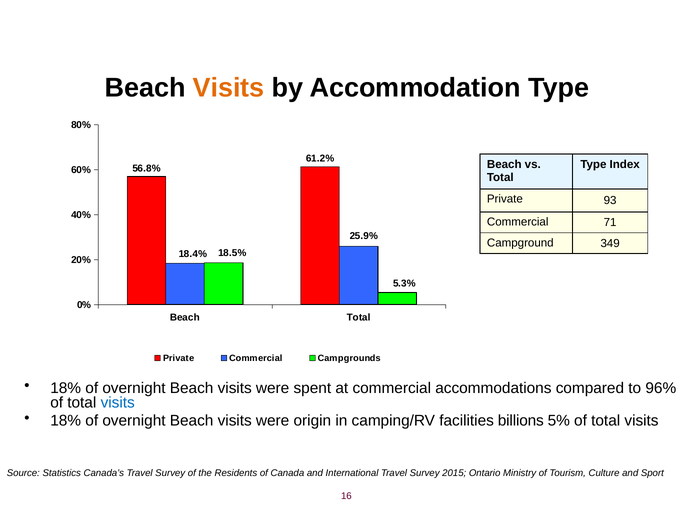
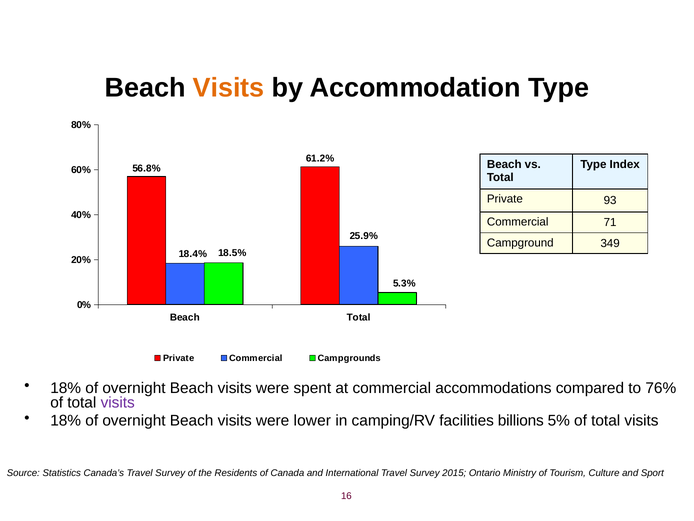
96%: 96% -> 76% (661, 388)
visits colour: blue -> purple (118, 403)
origin: origin -> lower (312, 420)
